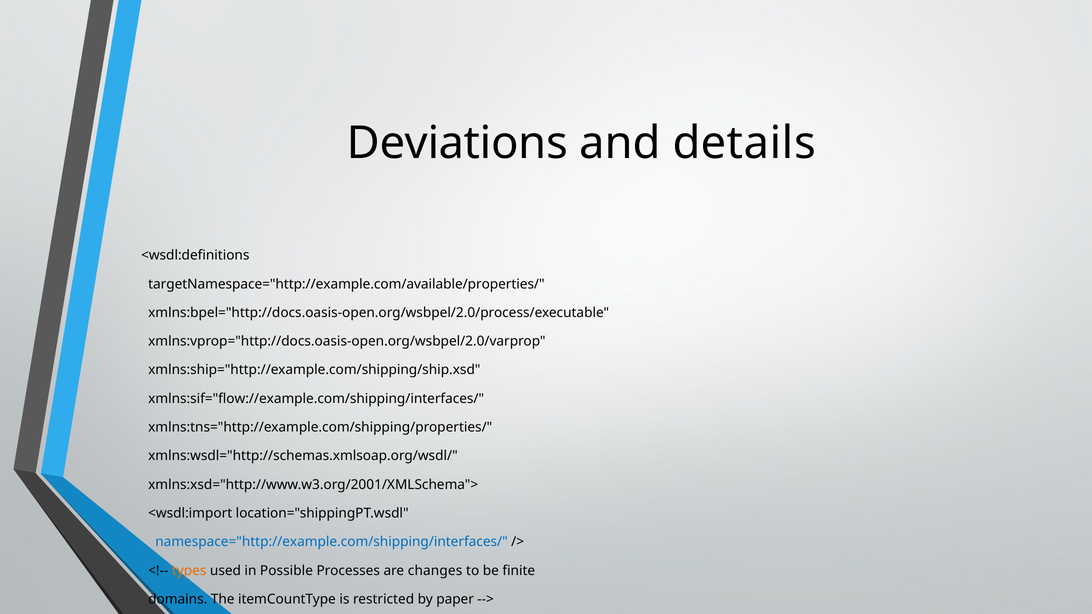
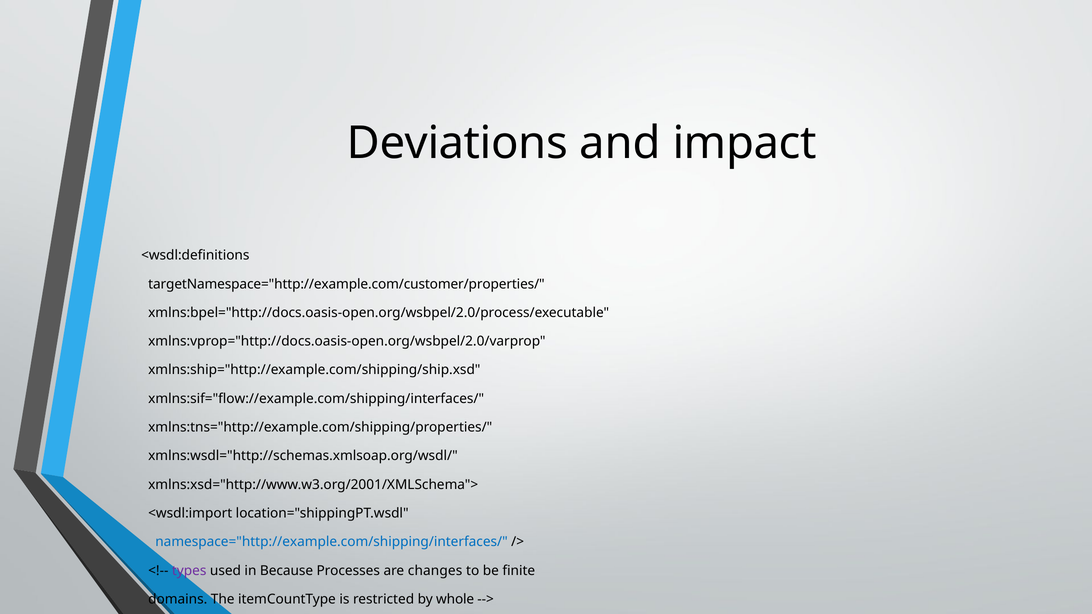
details: details -> impact (745, 143)
targetNamespace="http://example.com/available/properties/: targetNamespace="http://example.com/available/properties/ -> targetNamespace="http://example.com/customer/properties/ (346, 284)
types colour: orange -> purple (189, 571)
Possible: Possible -> Because (287, 571)
paper: paper -> whole (455, 599)
